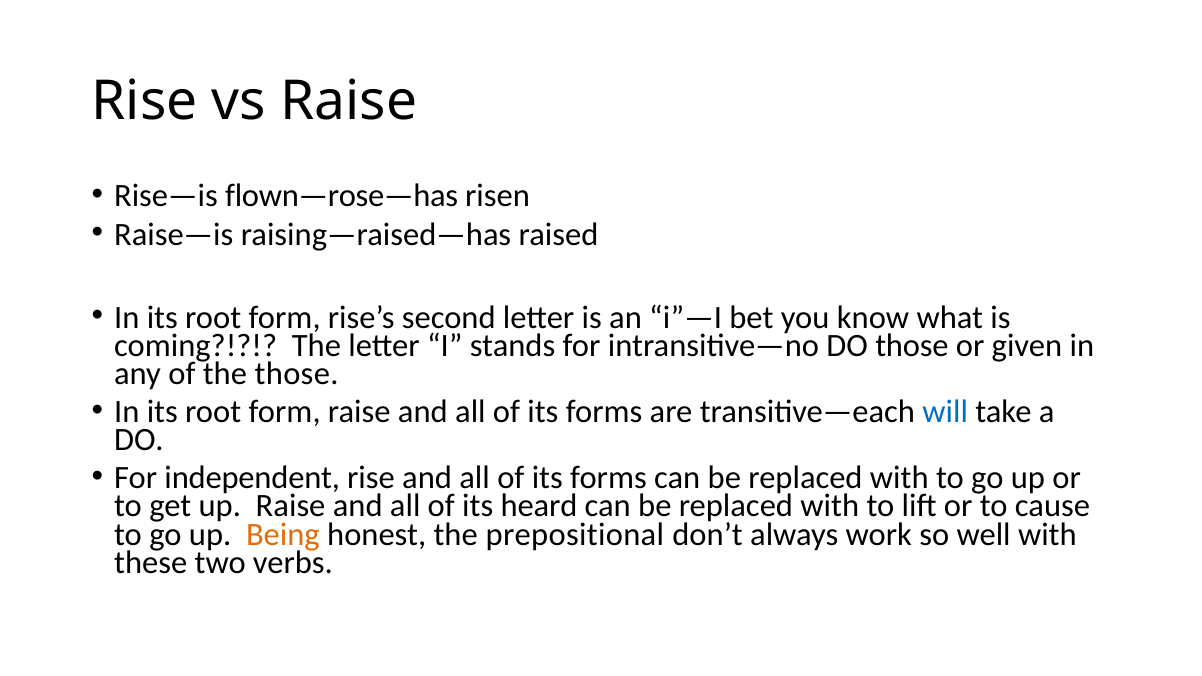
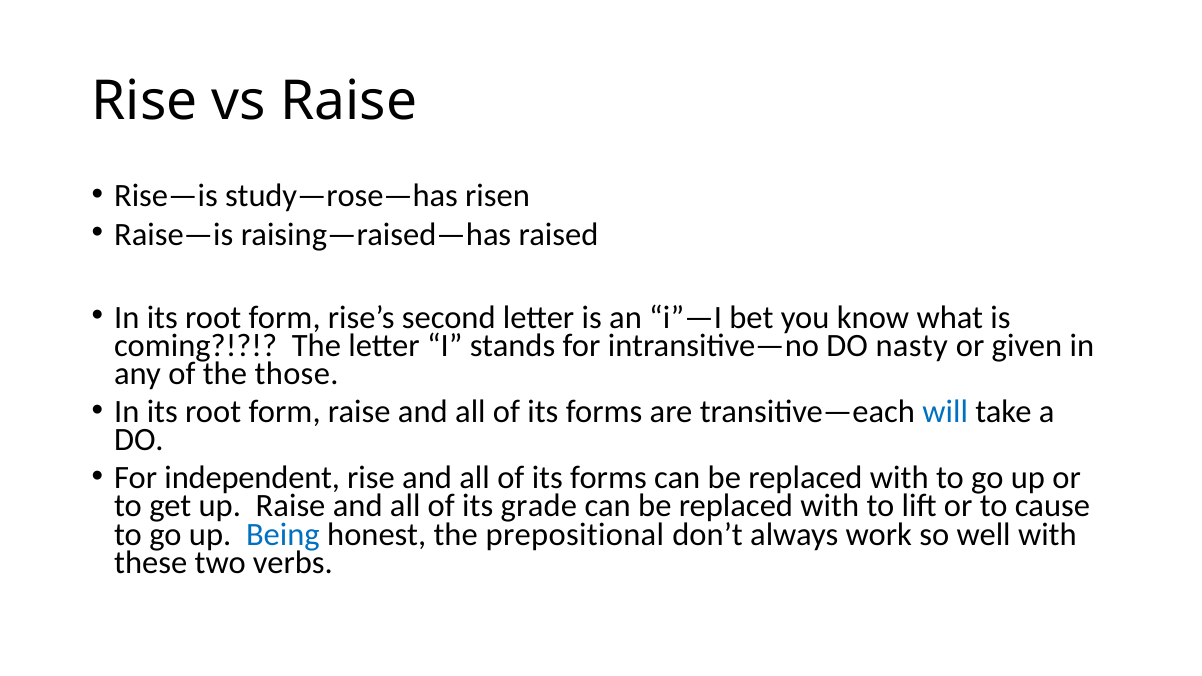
flown—rose—has: flown—rose—has -> study—rose—has (342, 196)
DO those: those -> nasty (912, 346)
heard: heard -> grade (539, 506)
Being colour: orange -> blue (283, 534)
